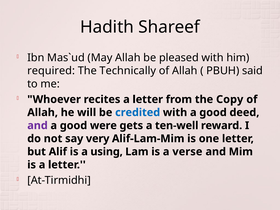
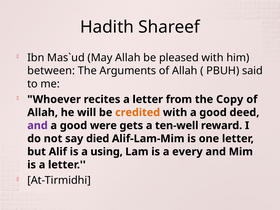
required: required -> between (51, 71)
Technically: Technically -> Arguments (128, 71)
credited colour: blue -> orange (138, 112)
very: very -> died (98, 139)
verse: verse -> every (187, 152)
